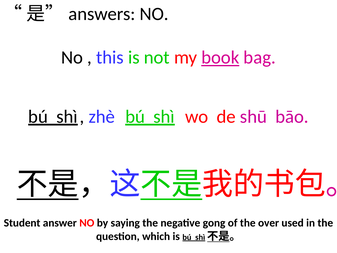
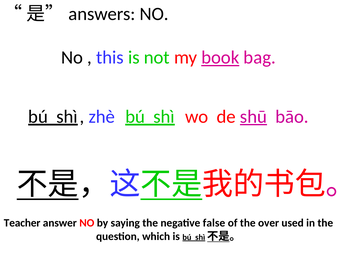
shū underline: none -> present (253, 116)
Student: Student -> Teacher (22, 223)
gong: gong -> false (214, 223)
